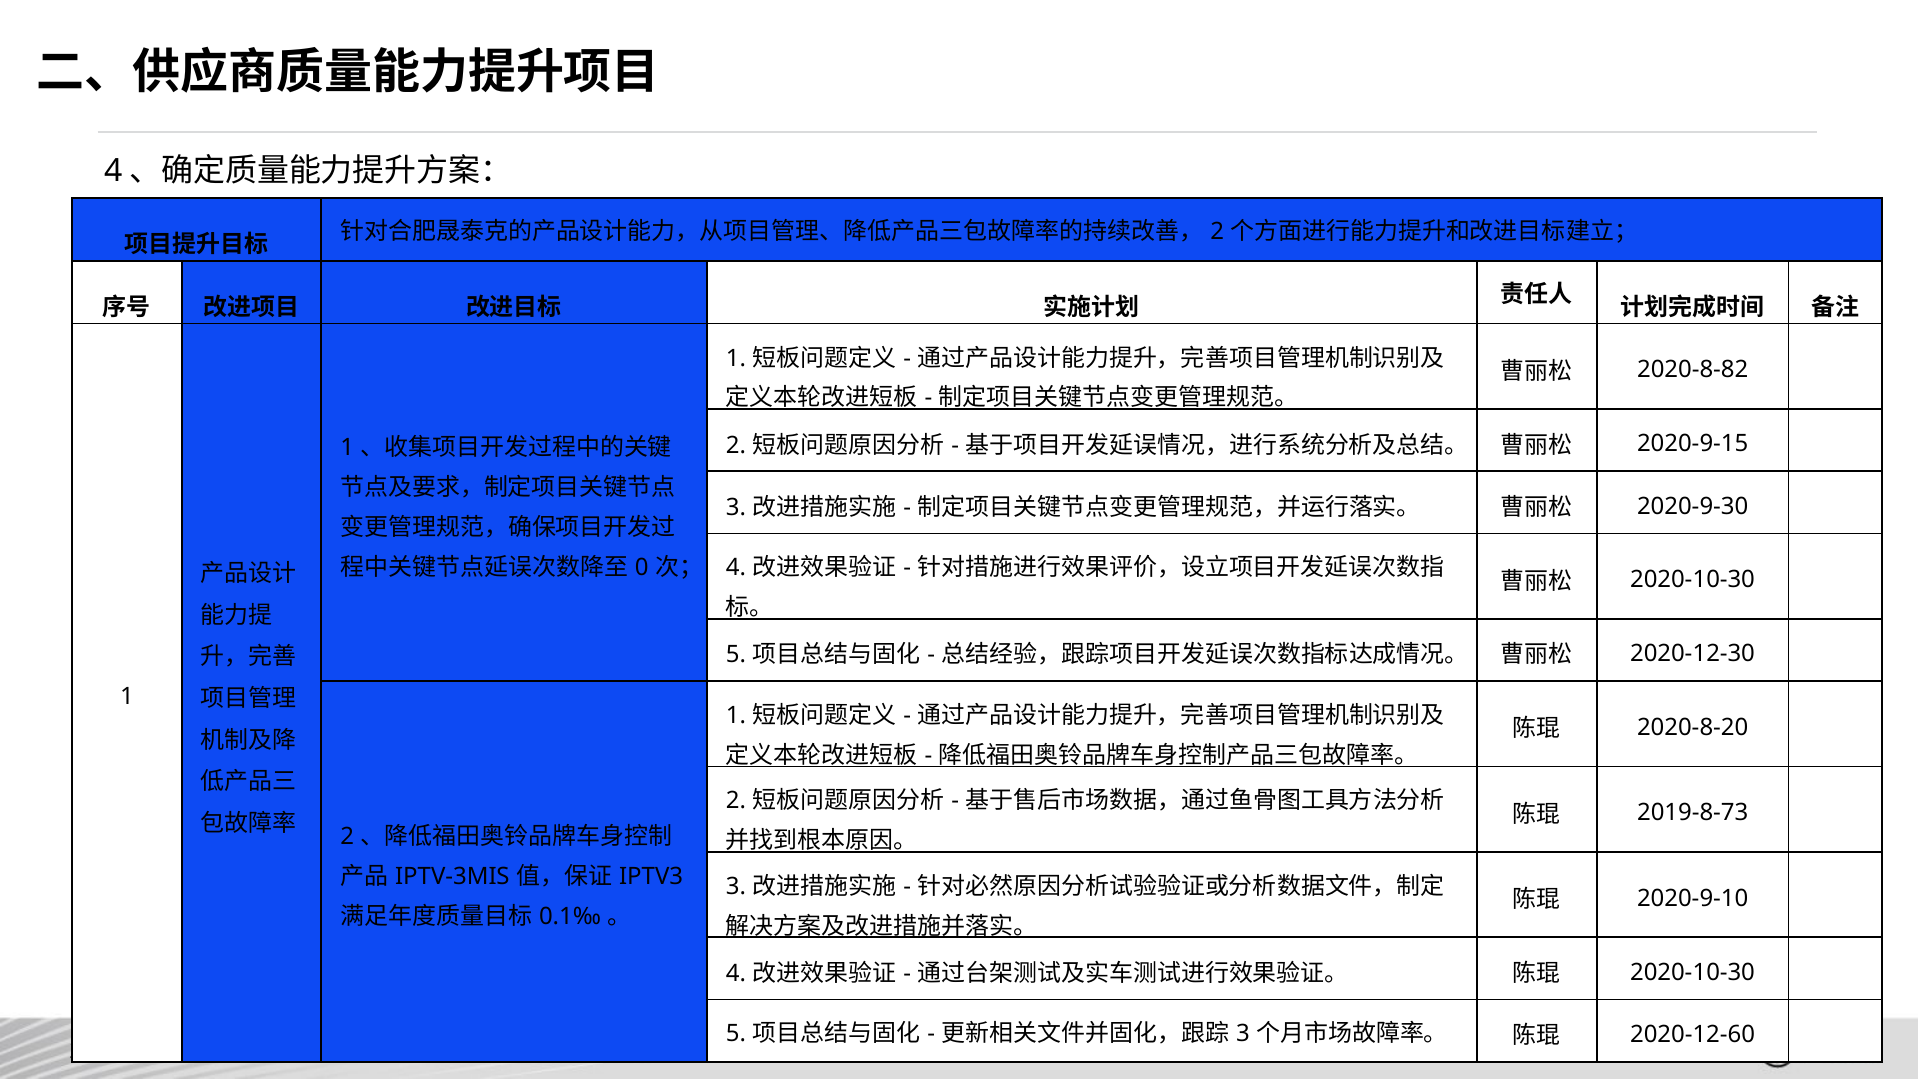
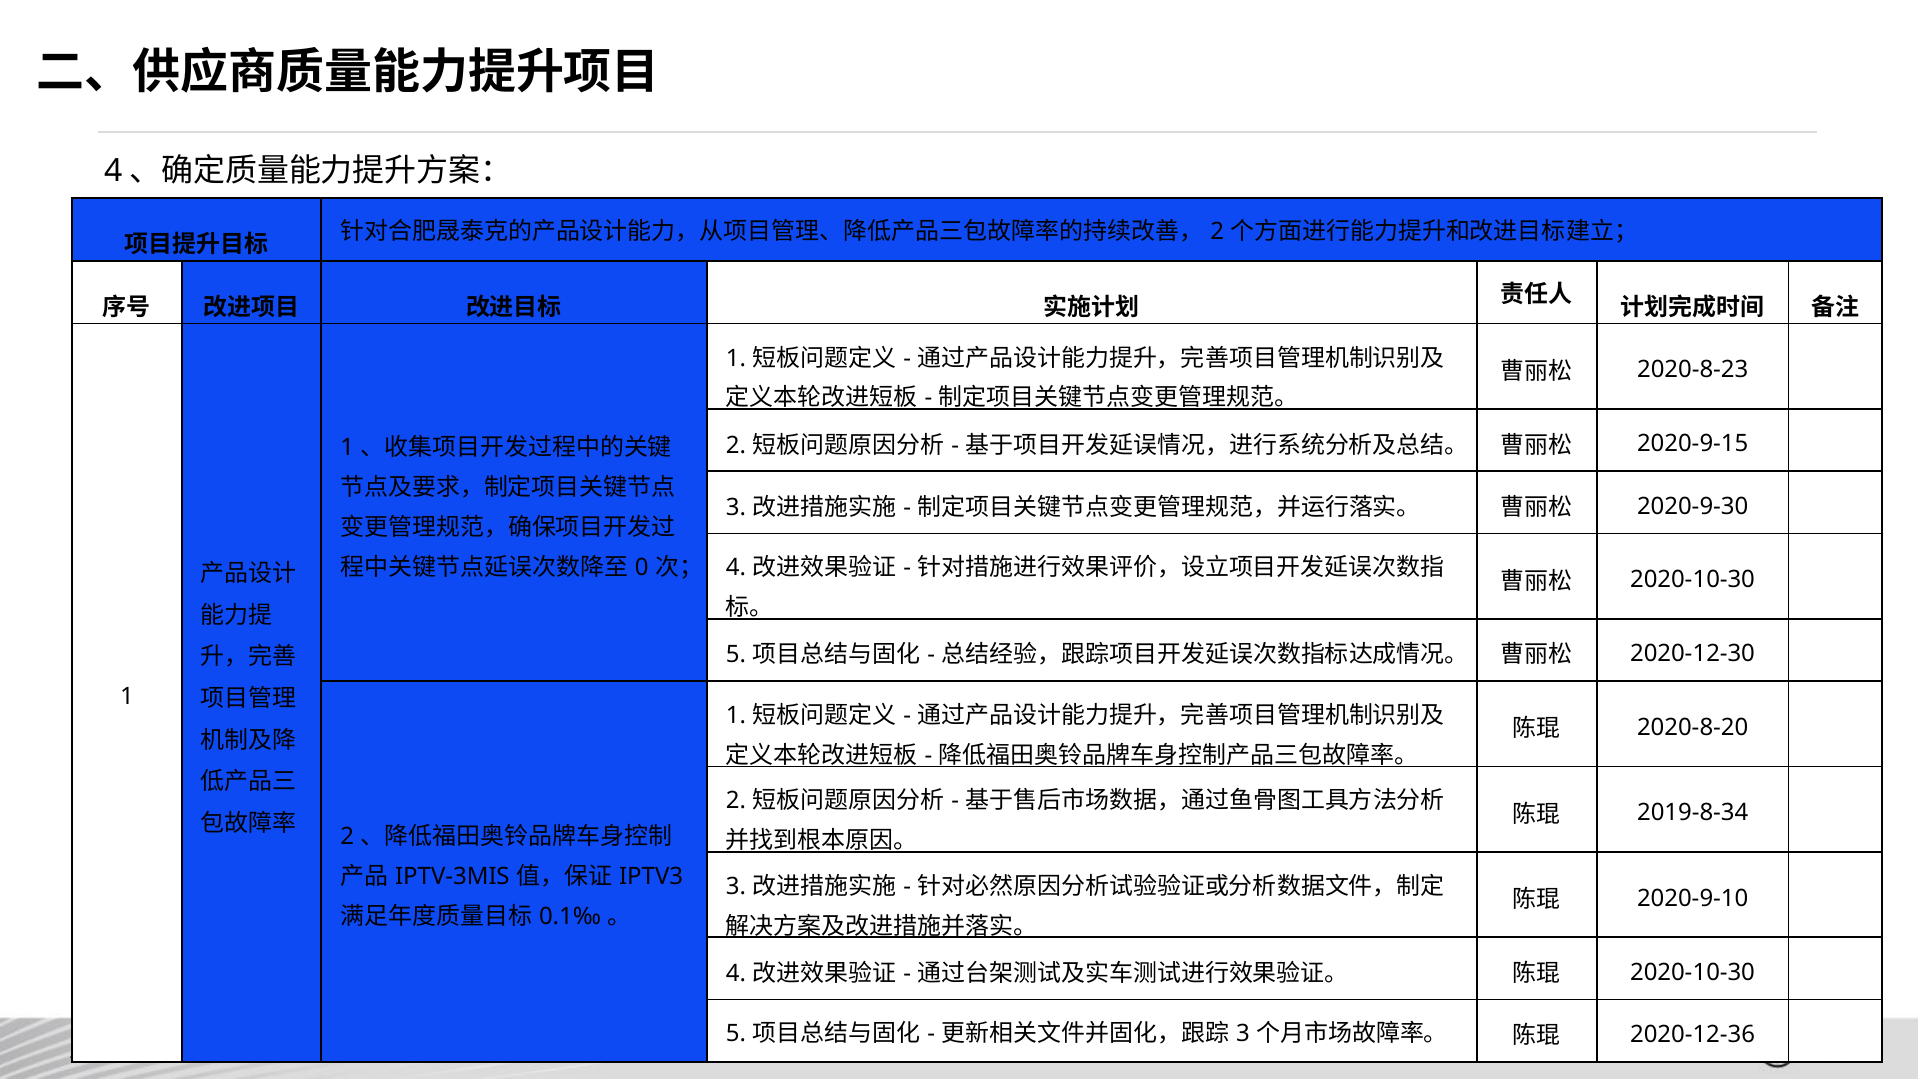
2020-8-82: 2020-8-82 -> 2020-8-23 (1693, 370)
2019-8-73: 2019-8-73 -> 2019-8-34 (1693, 813)
2020-12-60: 2020-12-60 -> 2020-12-36 (1693, 1034)
